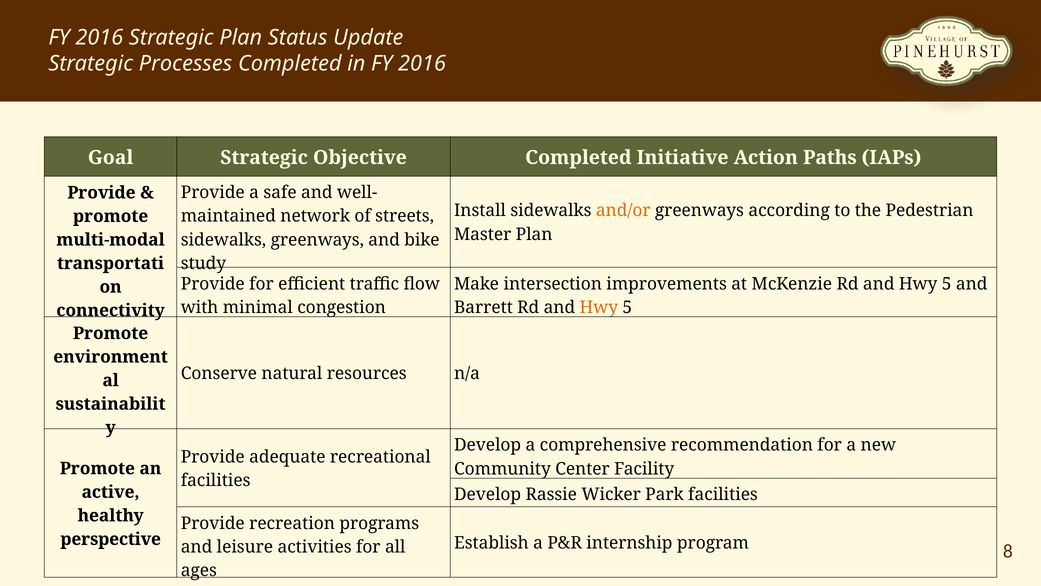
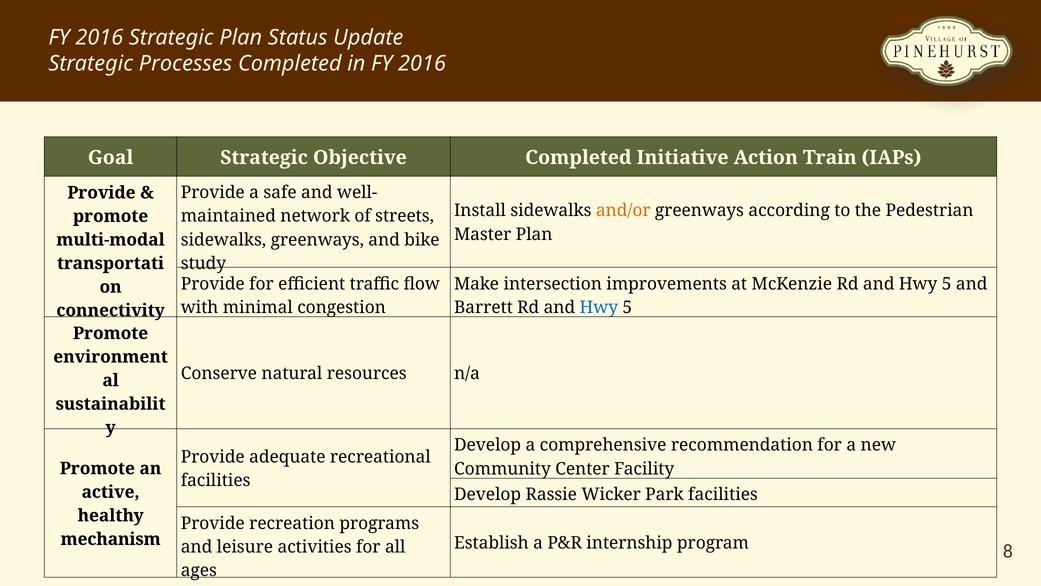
Paths: Paths -> Train (830, 157)
Hwy colour: orange -> blue (599, 307)
perspective: perspective -> mechanism (111, 539)
